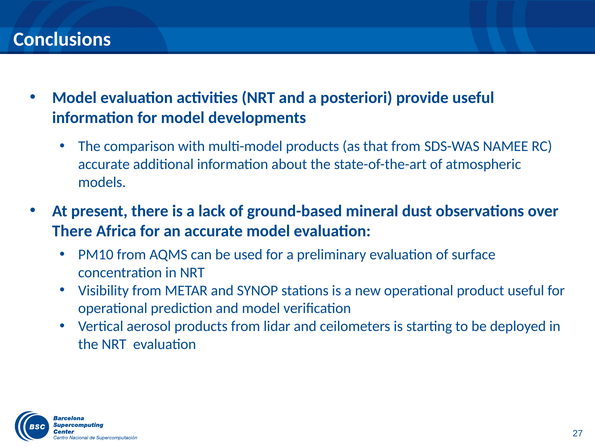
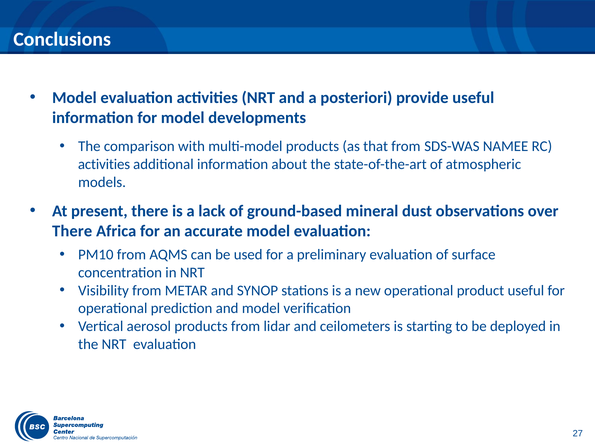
accurate: accurate -> activities (104, 164)
